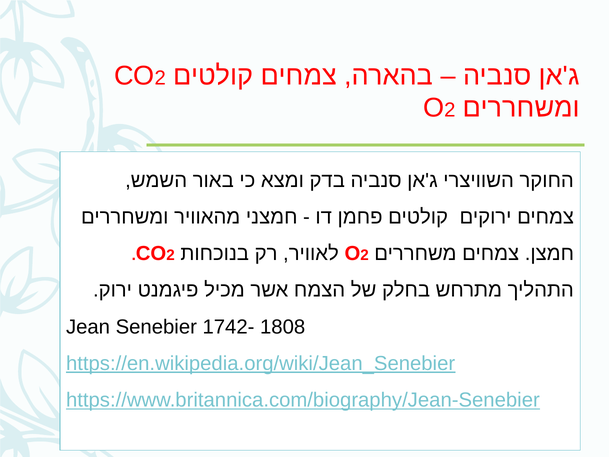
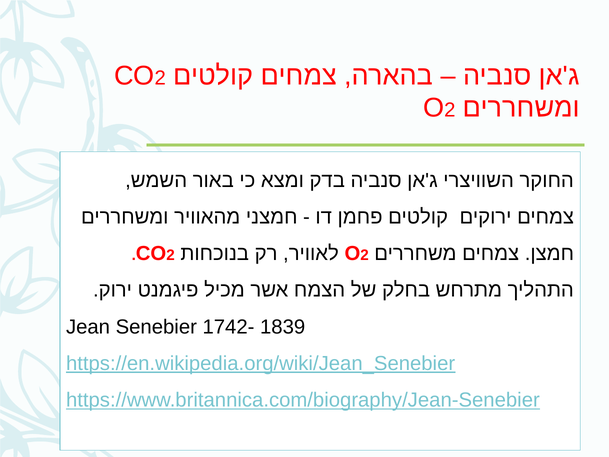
1808: 1808 -> 1839 (283, 327)
